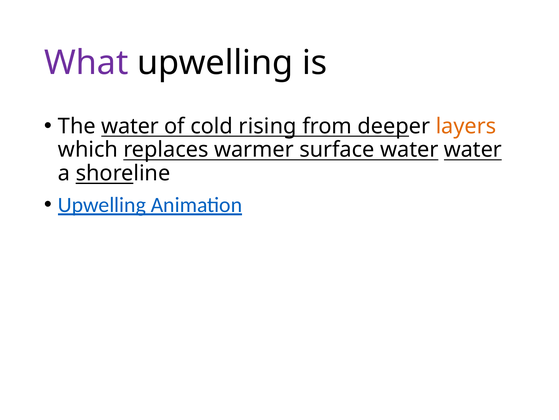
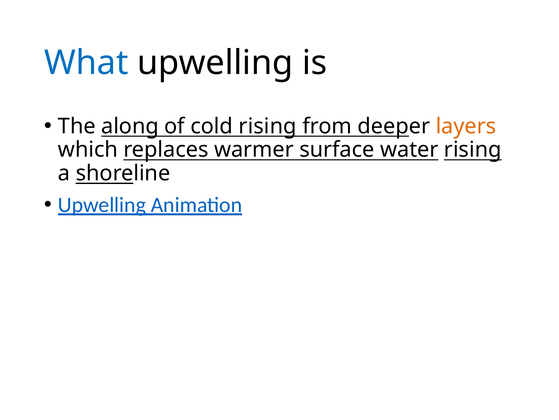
What colour: purple -> blue (86, 63)
The water: water -> along (130, 126)
water water: water -> rising (473, 149)
